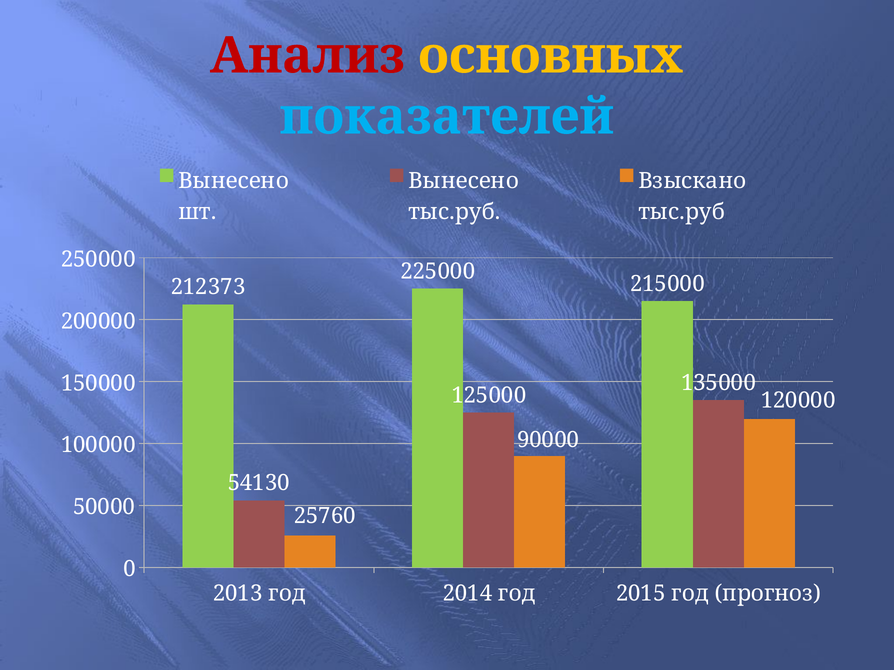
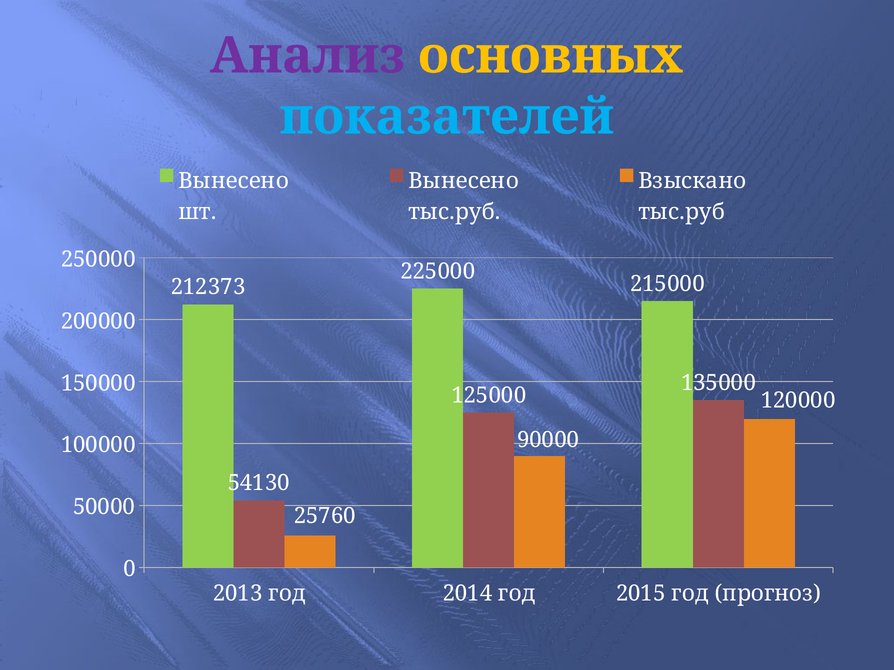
Анализ colour: red -> purple (307, 56)
